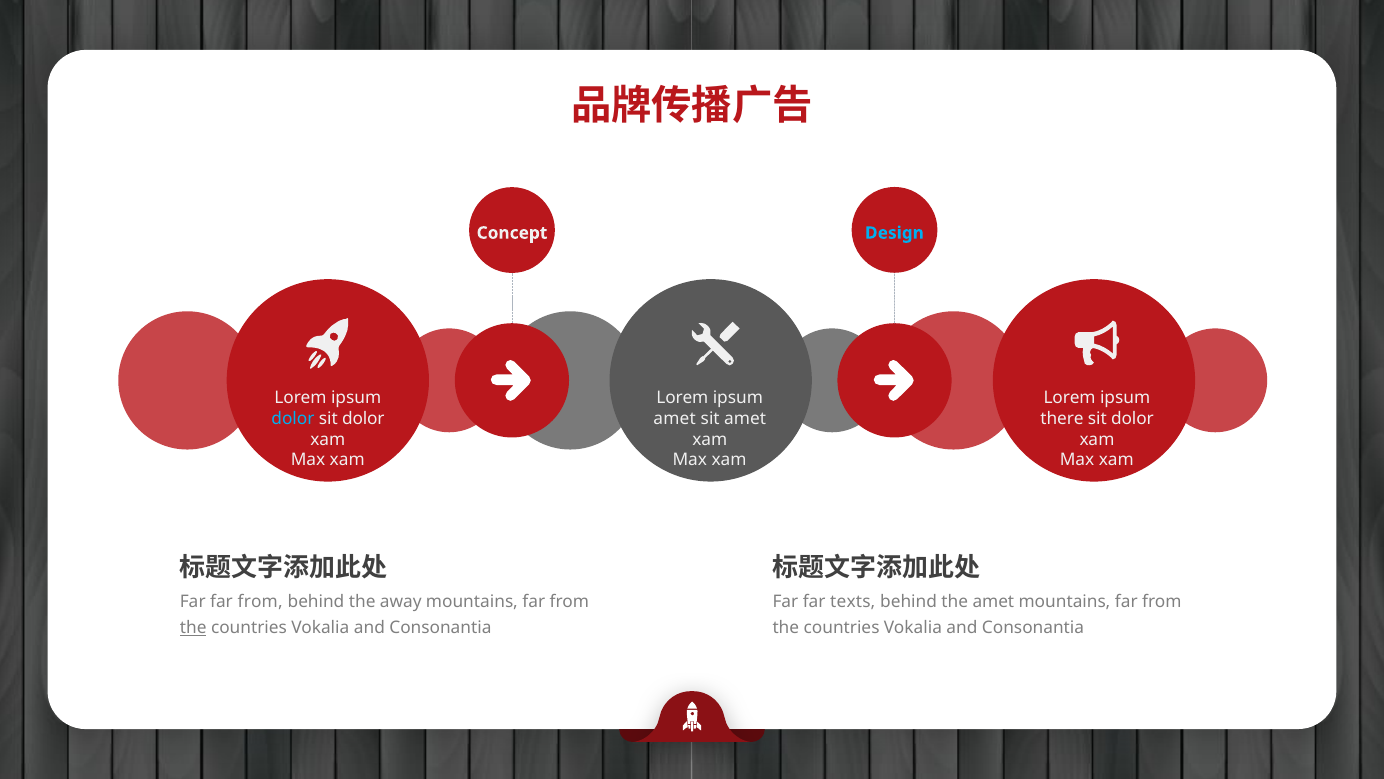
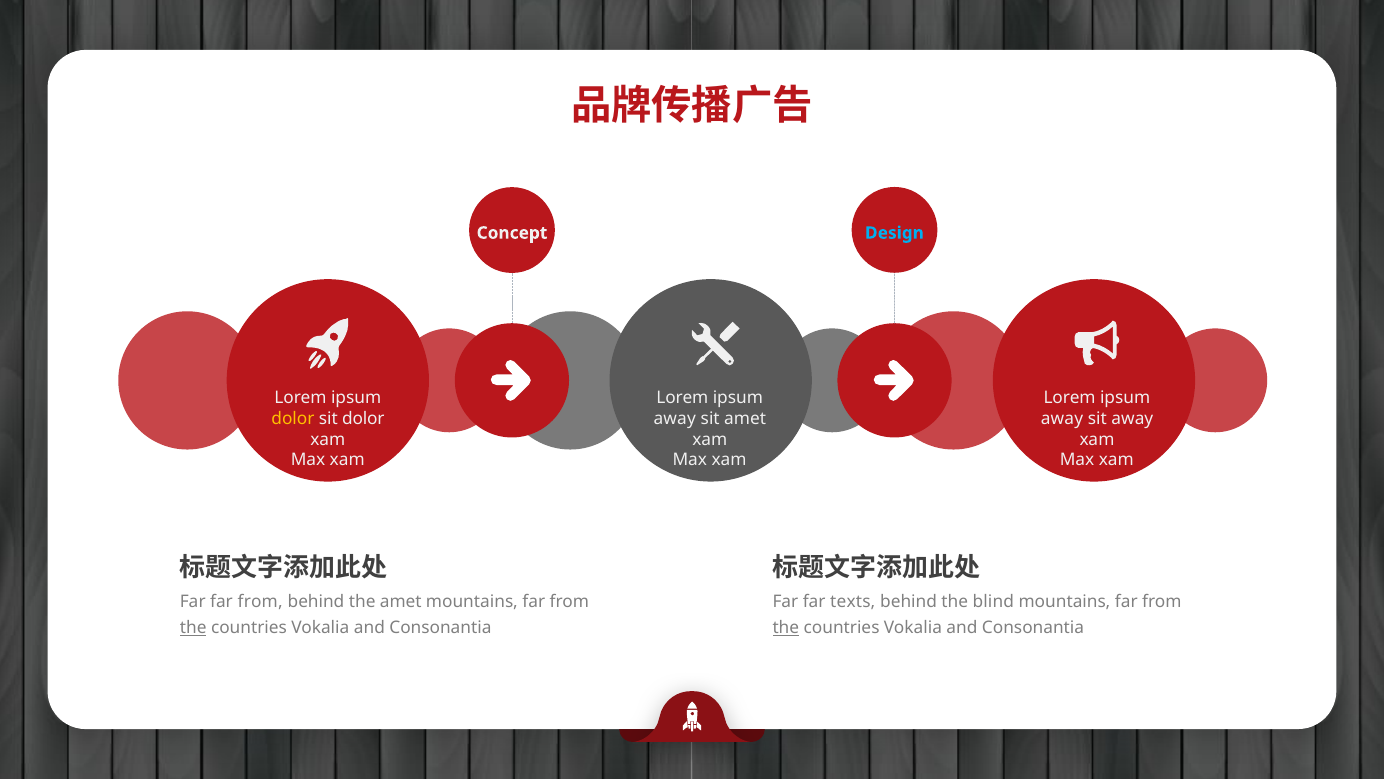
dolor colour: light blue -> yellow (293, 418)
amet: amet -> away (675, 418)
there: there -> away (1062, 418)
dolor: dolor -> away (1132, 418)
the away: away -> amet (401, 602)
the amet: amet -> blind (993, 602)
the underline: none -> present (786, 628)
